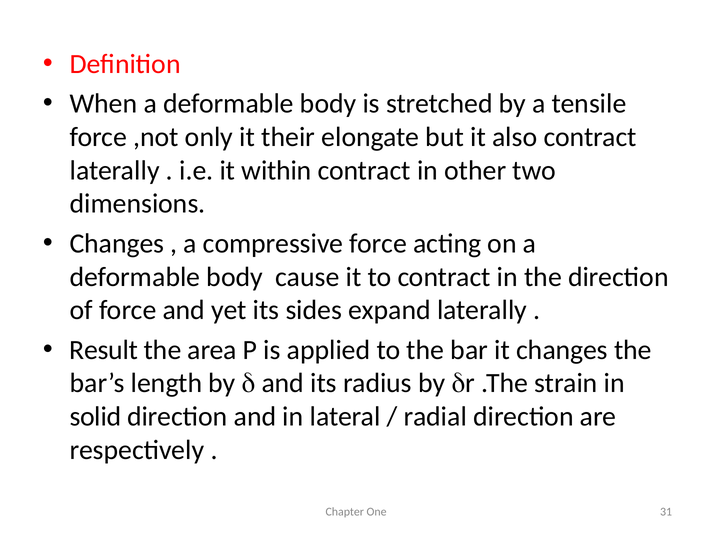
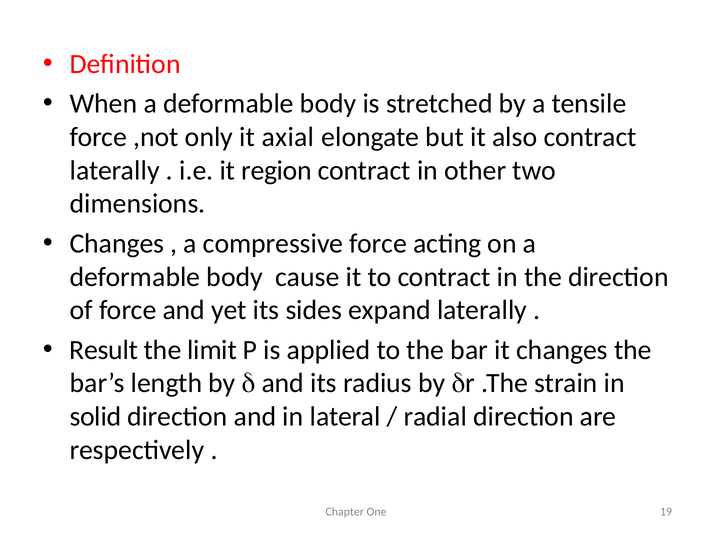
their: their -> axial (288, 137)
within: within -> region (277, 170)
area: area -> limit (212, 350)
31: 31 -> 19 (666, 512)
